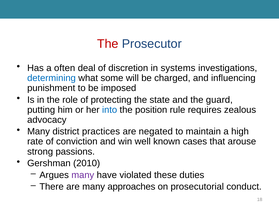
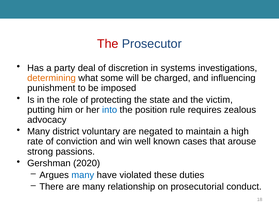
often: often -> party (65, 68)
determining colour: blue -> orange (51, 78)
guard: guard -> victim (219, 100)
practices: practices -> voluntary (101, 132)
2010: 2010 -> 2020 (87, 163)
many colour: purple -> blue (83, 175)
approaches: approaches -> relationship (131, 187)
